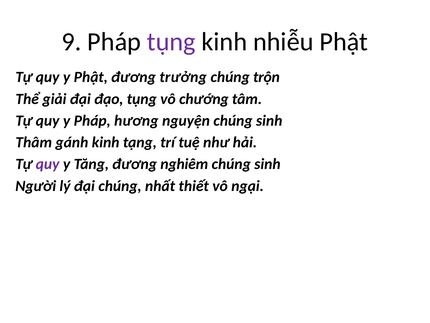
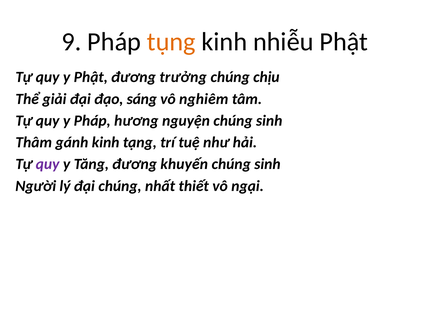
tụng colour: purple -> orange (171, 42)
trộn: trộn -> chịu (266, 77)
đạo tụng: tụng -> sáng (142, 99)
chướng: chướng -> nghiêm (204, 99)
nghiêm: nghiêm -> khuyến (184, 164)
